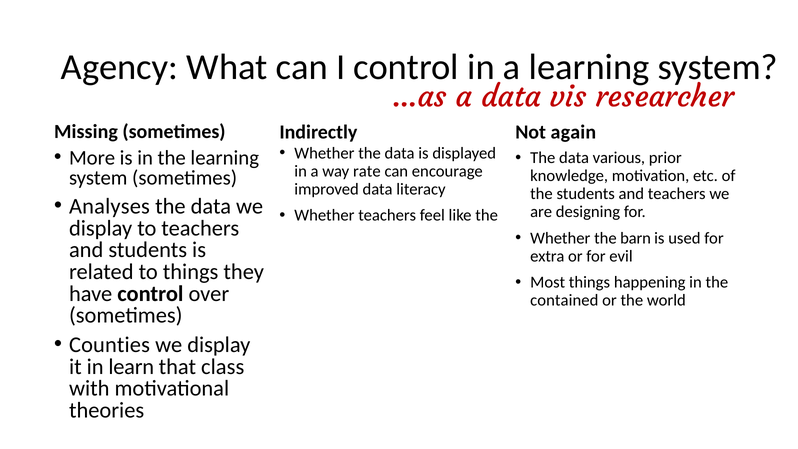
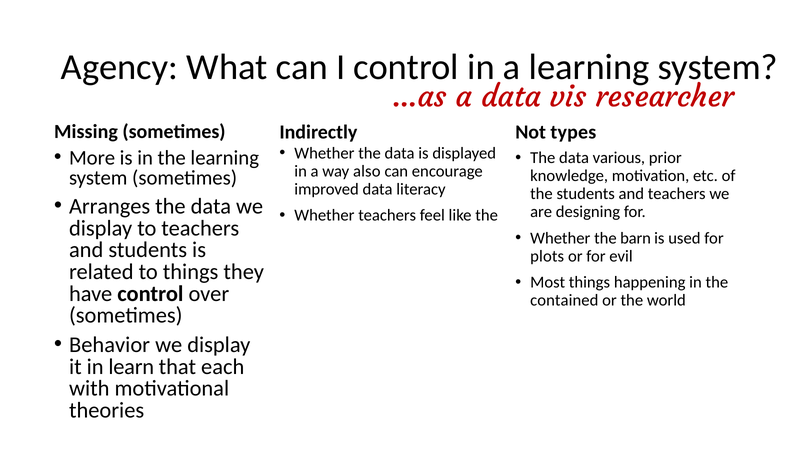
again: again -> types (573, 132)
rate: rate -> also (367, 171)
Analyses: Analyses -> Arranges (110, 206)
extra: extra -> plots (547, 256)
Counties: Counties -> Behavior (110, 345)
class: class -> each (223, 367)
